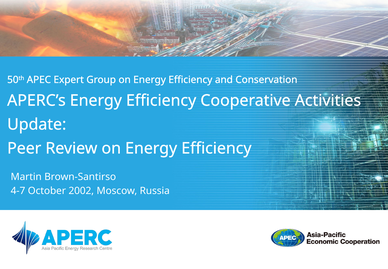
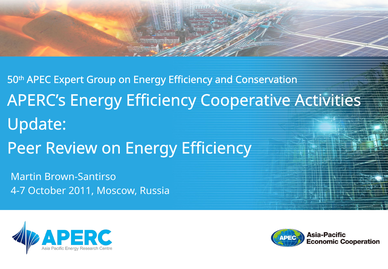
2002: 2002 -> 2011 (81, 191)
